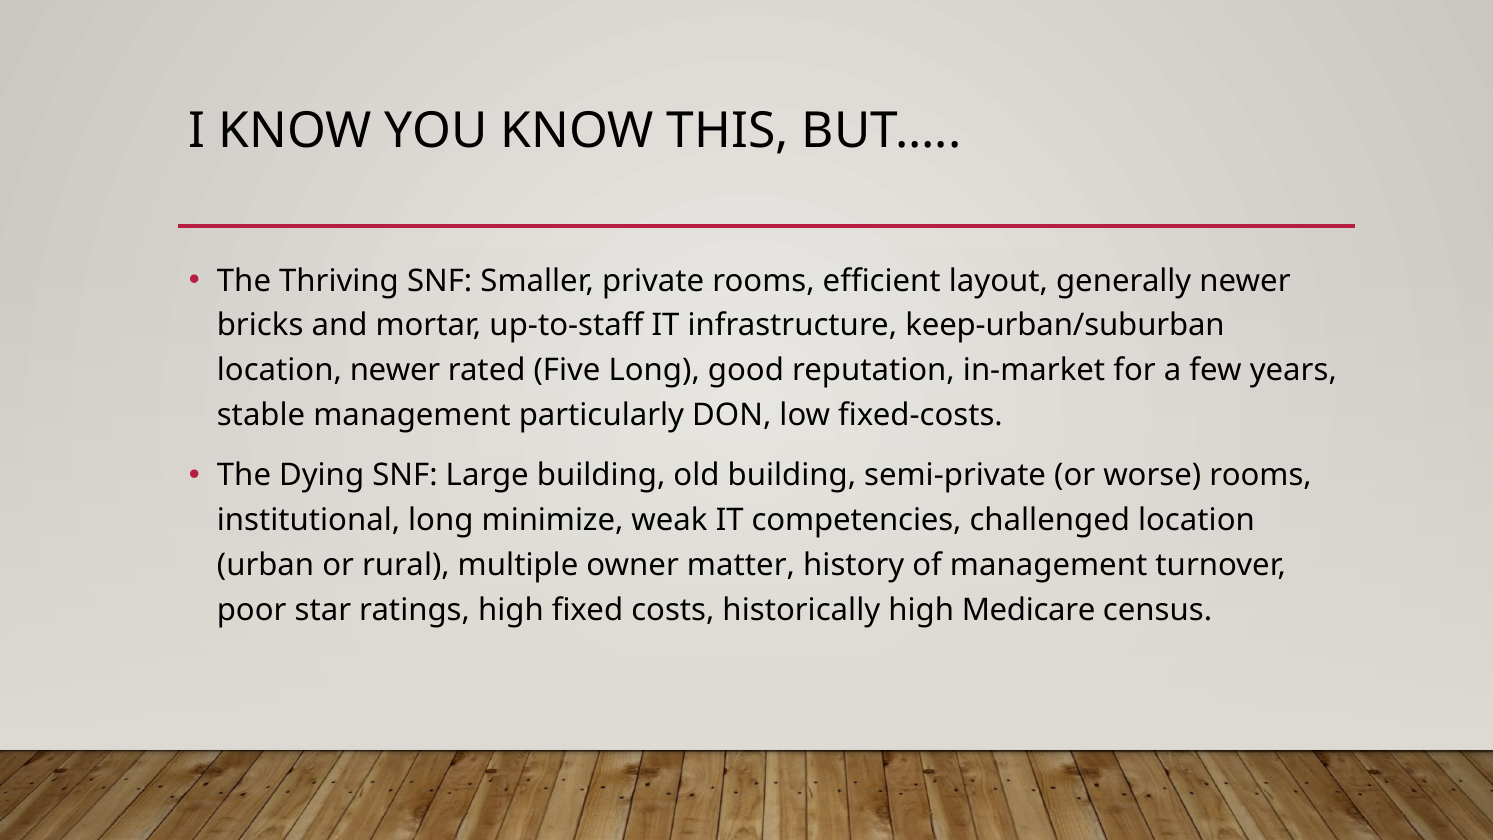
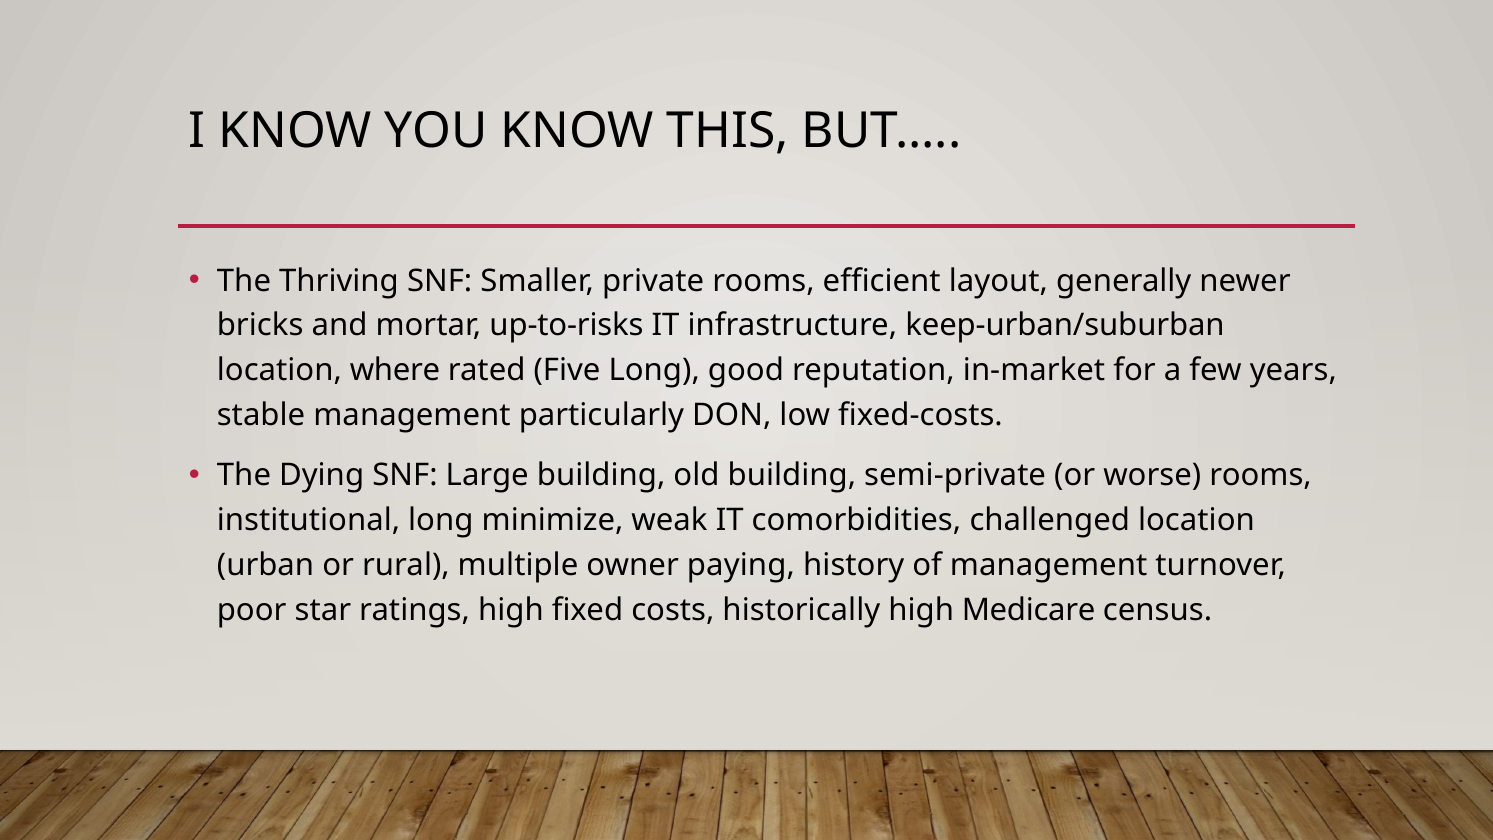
up-to-staff: up-to-staff -> up-to-risks (567, 326)
location newer: newer -> where (395, 370)
competencies: competencies -> comorbidities (856, 520)
matter: matter -> paying (741, 565)
